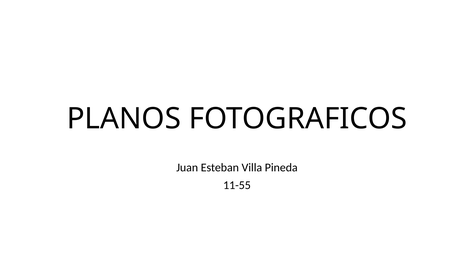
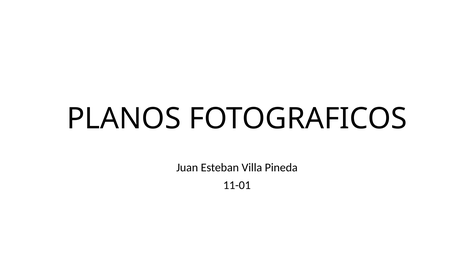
11-55: 11-55 -> 11-01 (237, 185)
